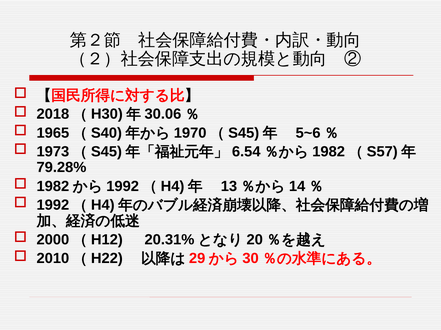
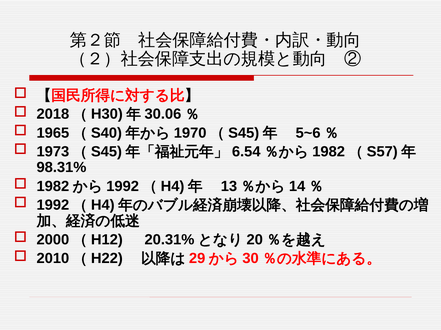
79.28%: 79.28% -> 98.31% (61, 168)
